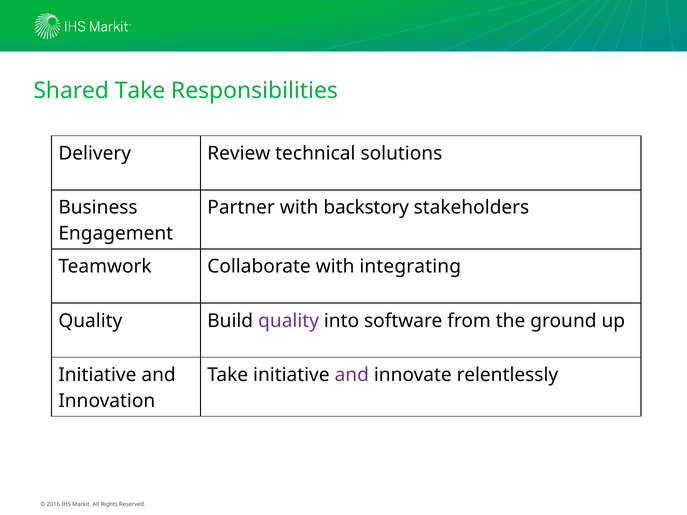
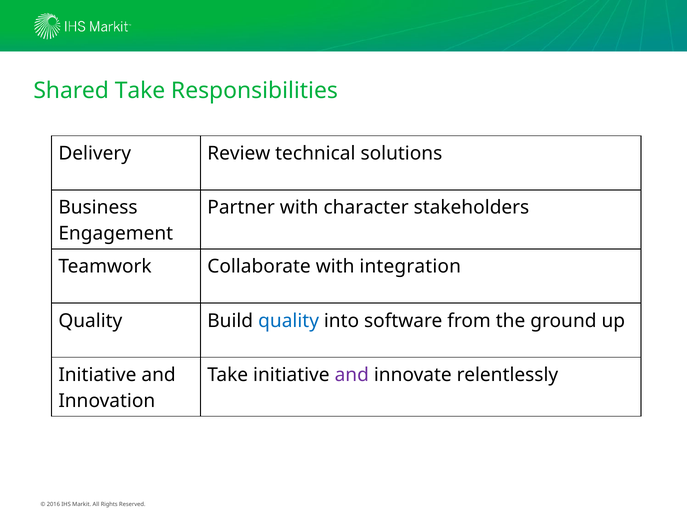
backstory: backstory -> character (366, 208)
integrating: integrating -> integration (410, 267)
quality colour: purple -> blue (289, 321)
